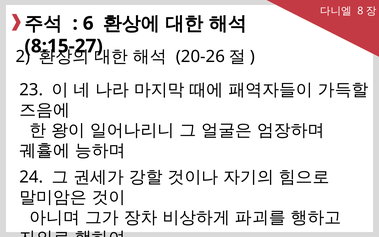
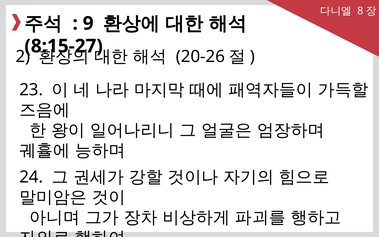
6: 6 -> 9 (88, 23)
